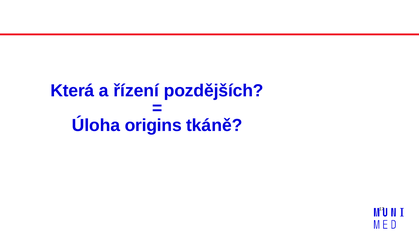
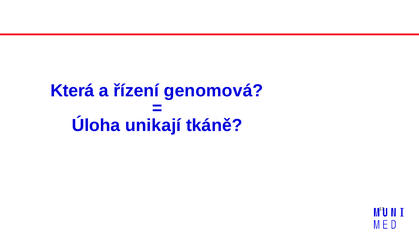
pozdějších: pozdějších -> genomová (214, 90)
origins: origins -> unikají (153, 125)
